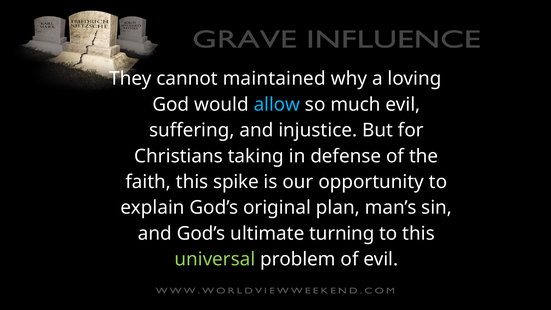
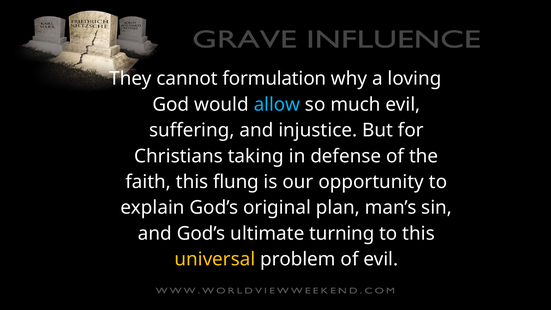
maintained: maintained -> formulation (274, 79)
spike: spike -> flung (236, 182)
universal colour: light green -> yellow (215, 259)
